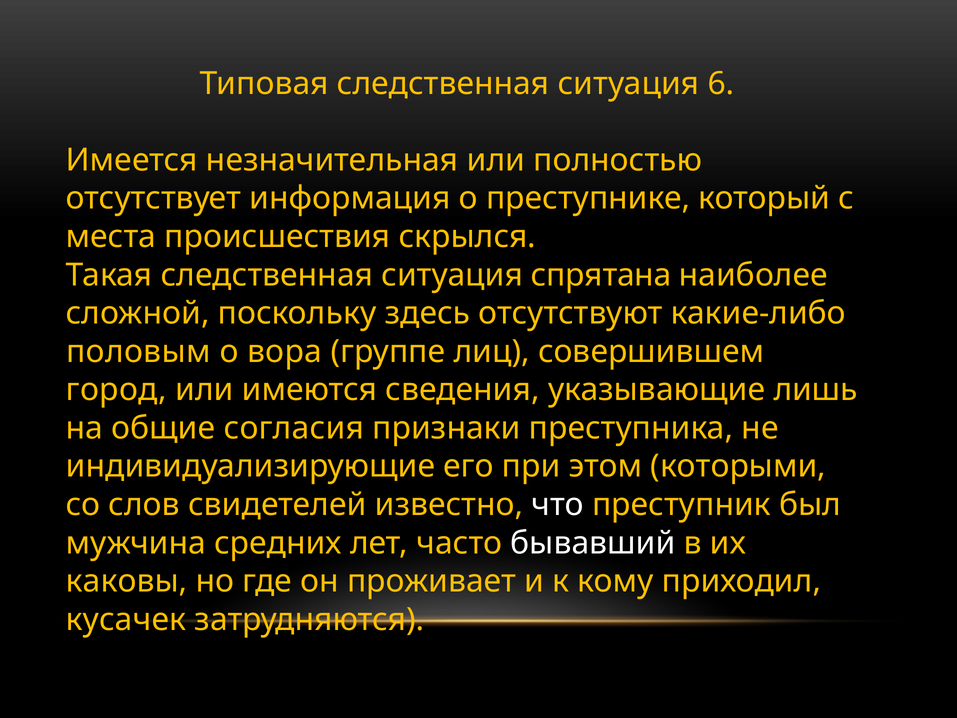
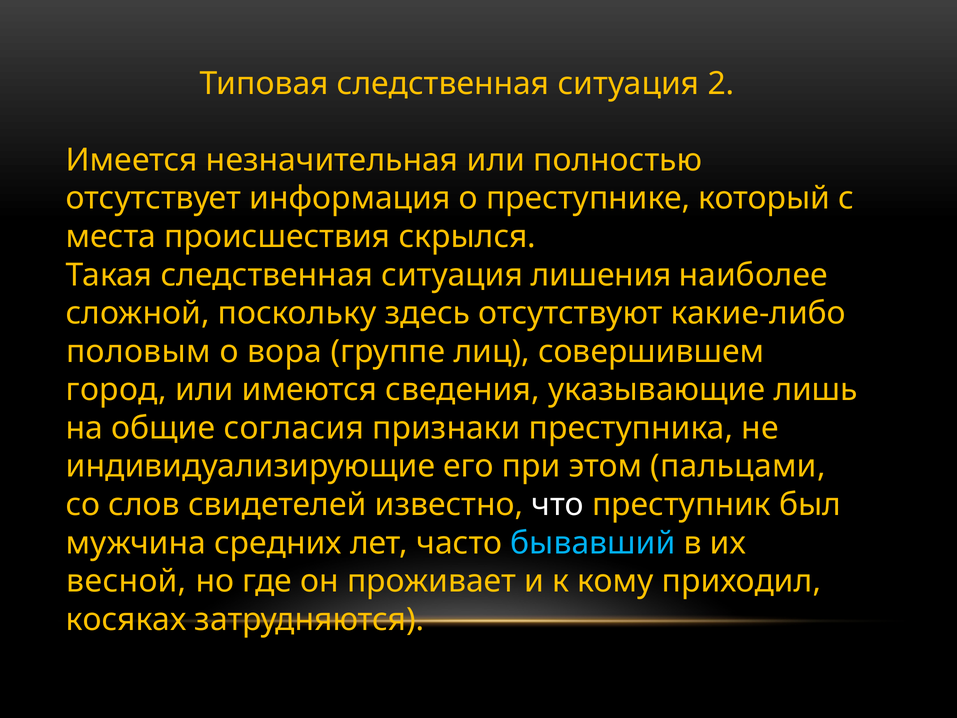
6: 6 -> 2 (721, 83)
спрятана: спрятана -> лишения (601, 275)
которыми: которыми -> пальцами (738, 466)
бывавший colour: white -> light blue (593, 543)
каковы: каковы -> весной (126, 581)
кусачек: кусачек -> косяках (126, 619)
